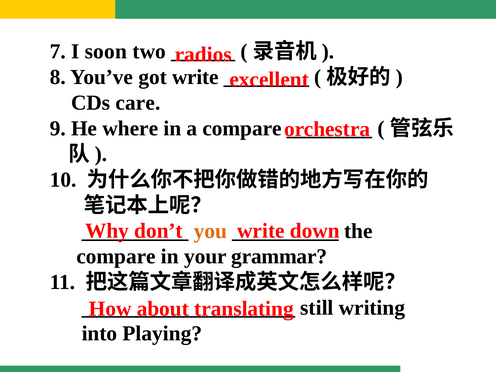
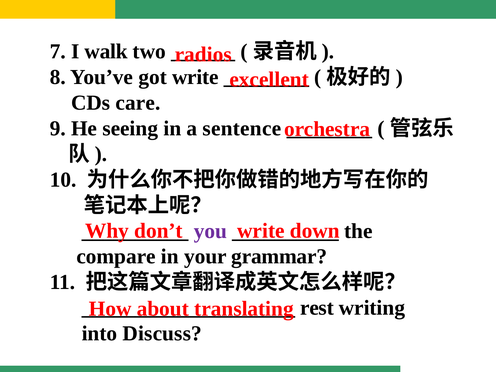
soon: soon -> walk (106, 51)
where: where -> seeing (130, 128)
a compare: compare -> sentence (242, 128)
you colour: orange -> purple (210, 231)
still: still -> rest (317, 308)
Playing: Playing -> Discuss (162, 334)
